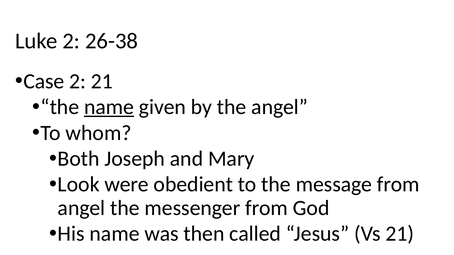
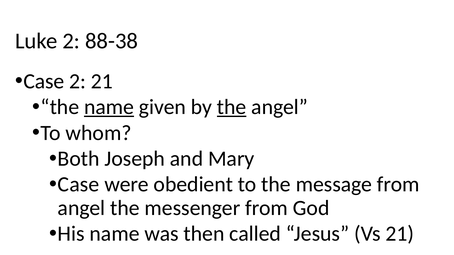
26-38: 26-38 -> 88-38 (112, 41)
the underline: none -> present (232, 107)
Look: Look -> Case (79, 185)
